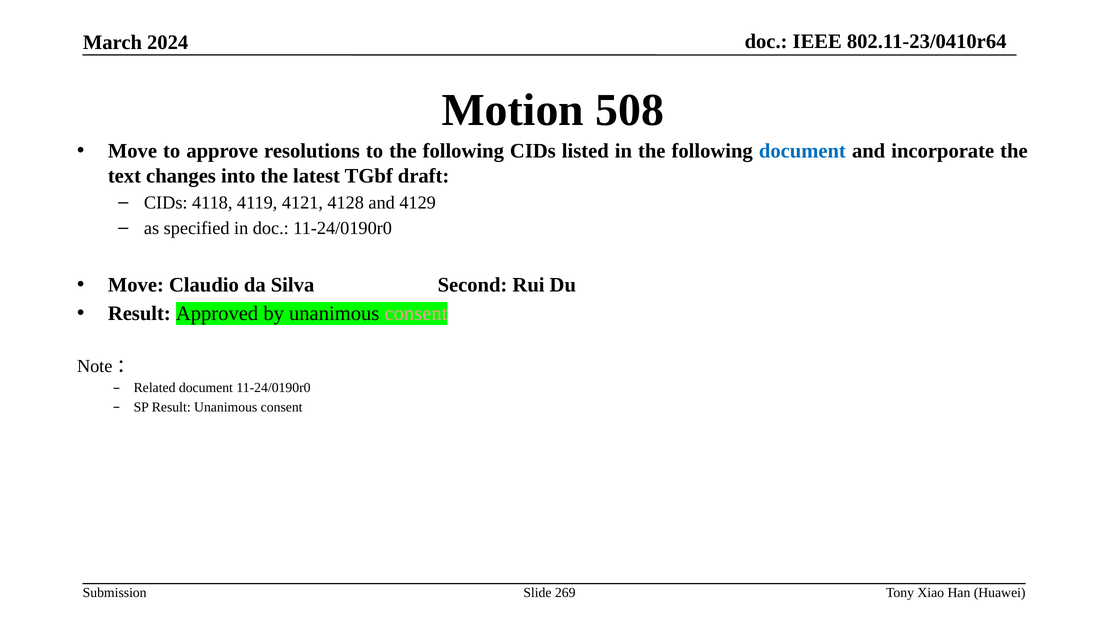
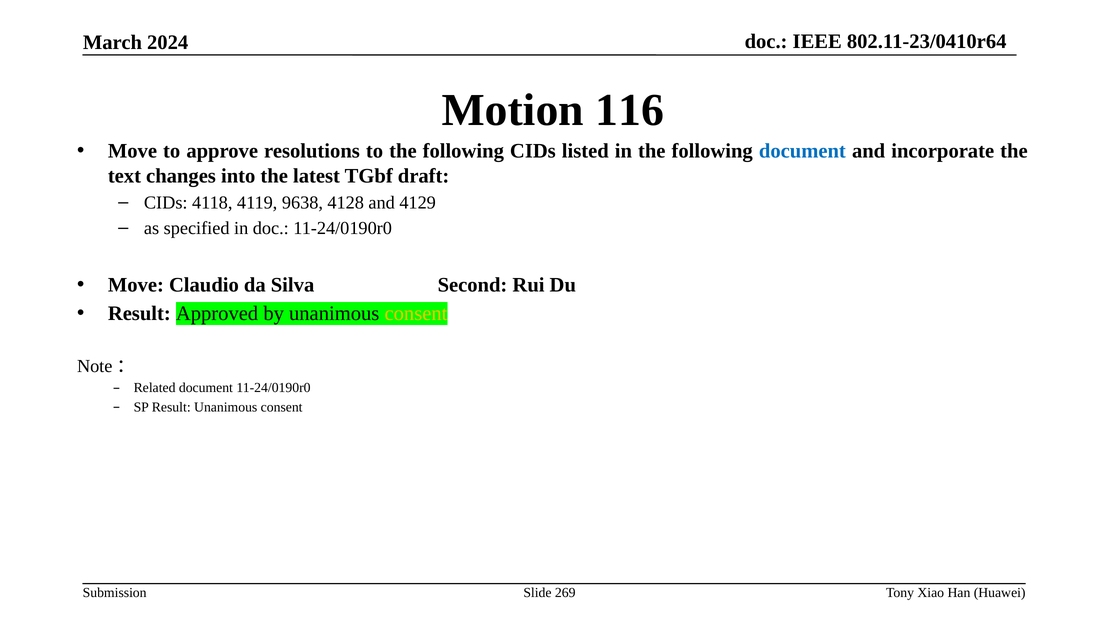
508: 508 -> 116 (630, 110)
4121: 4121 -> 9638 (302, 203)
consent colour: pink -> yellow (416, 314)
